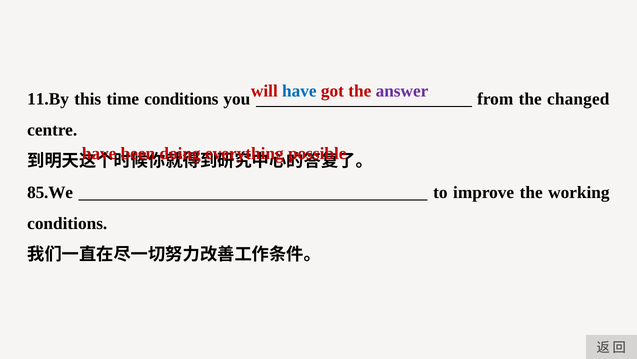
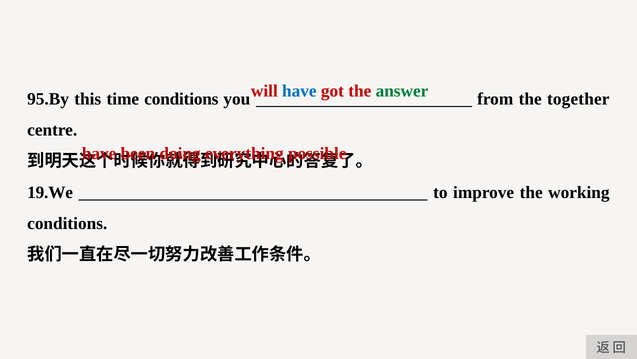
answer colour: purple -> green (402, 91)
11.By: 11.By -> 95.By (48, 99)
changed: changed -> together (578, 99)
85.We: 85.We -> 19.We (50, 192)
